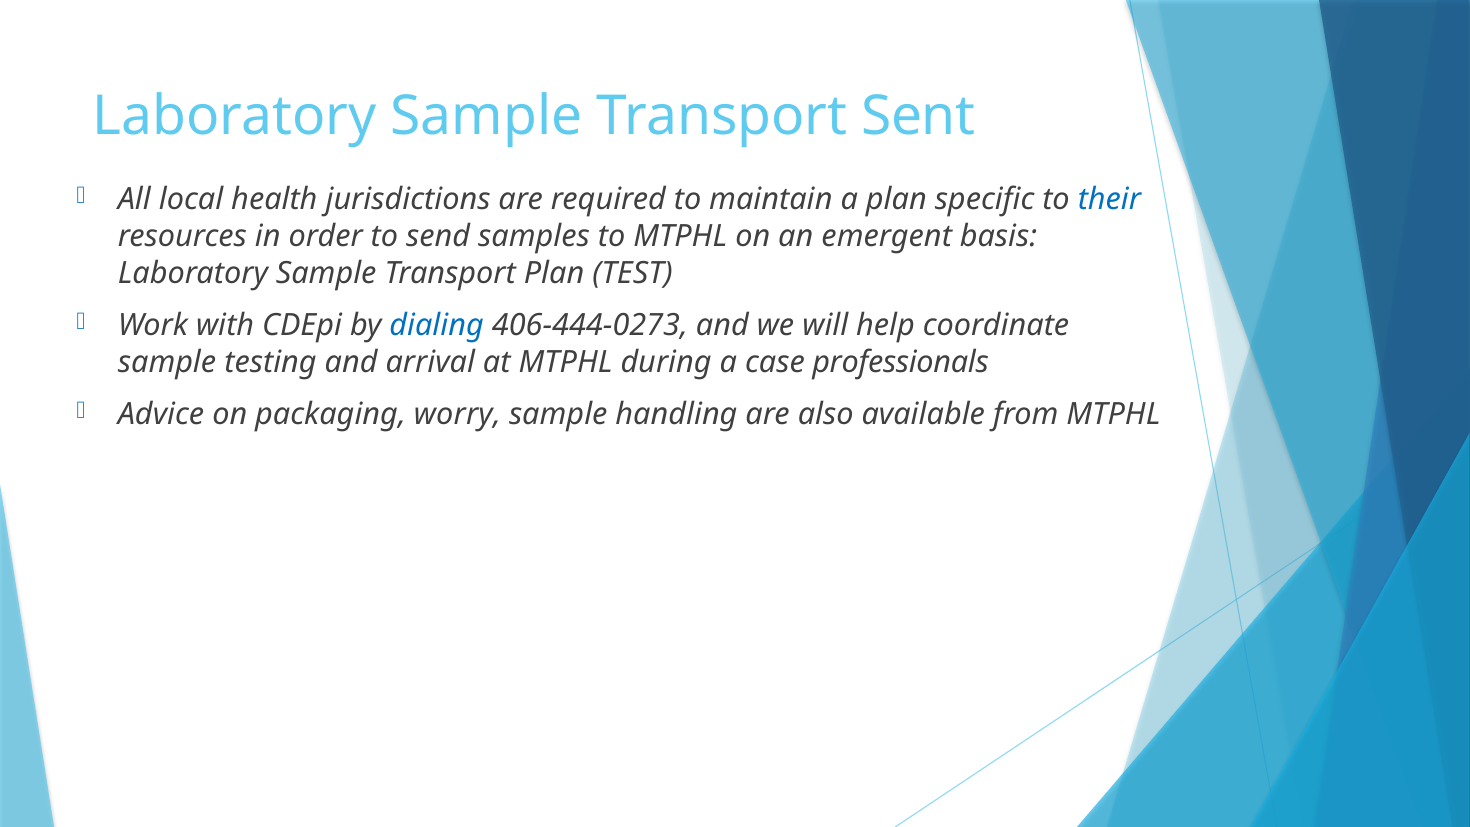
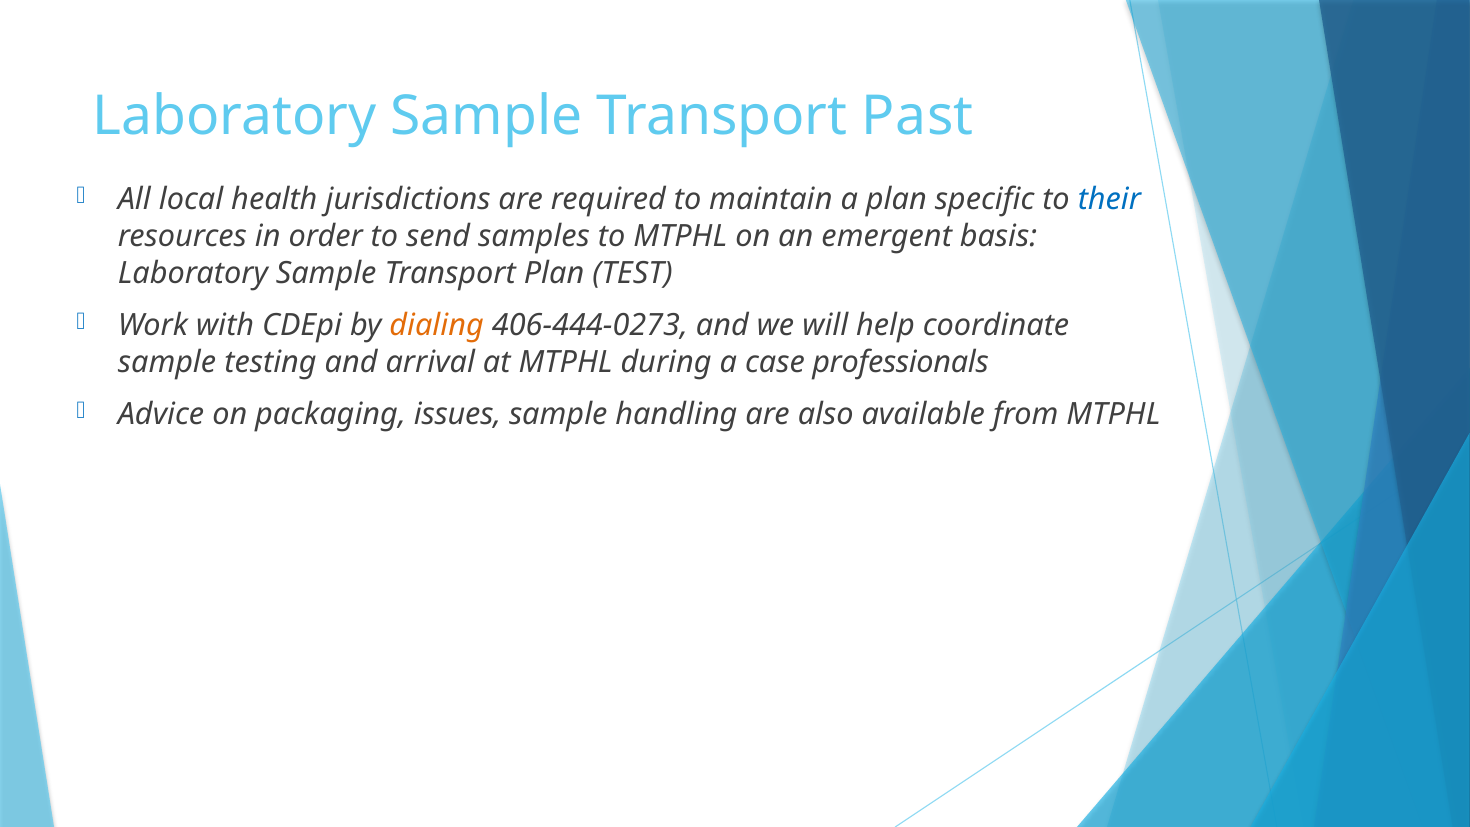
Sent: Sent -> Past (918, 116)
dialing colour: blue -> orange (437, 325)
worry: worry -> issues (458, 414)
